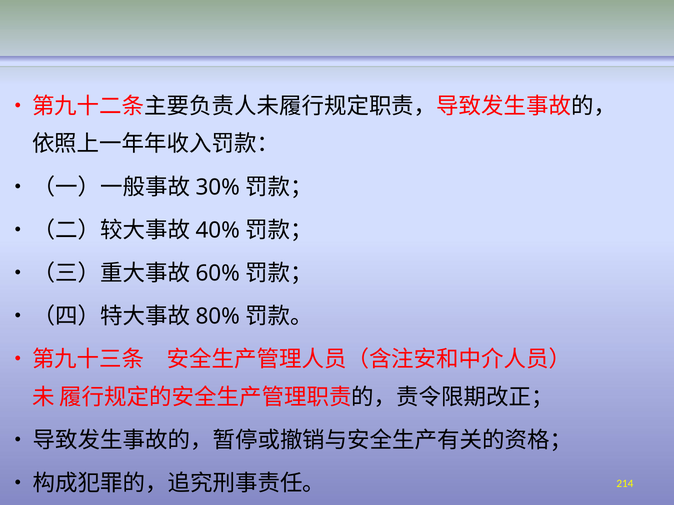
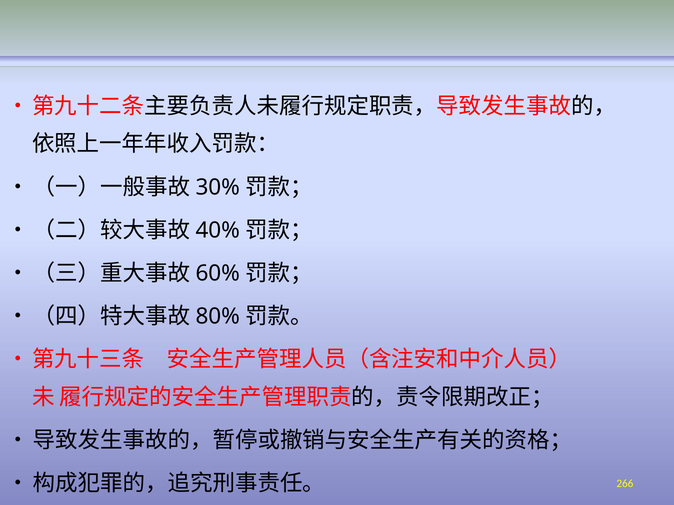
214: 214 -> 266 (625, 484)
